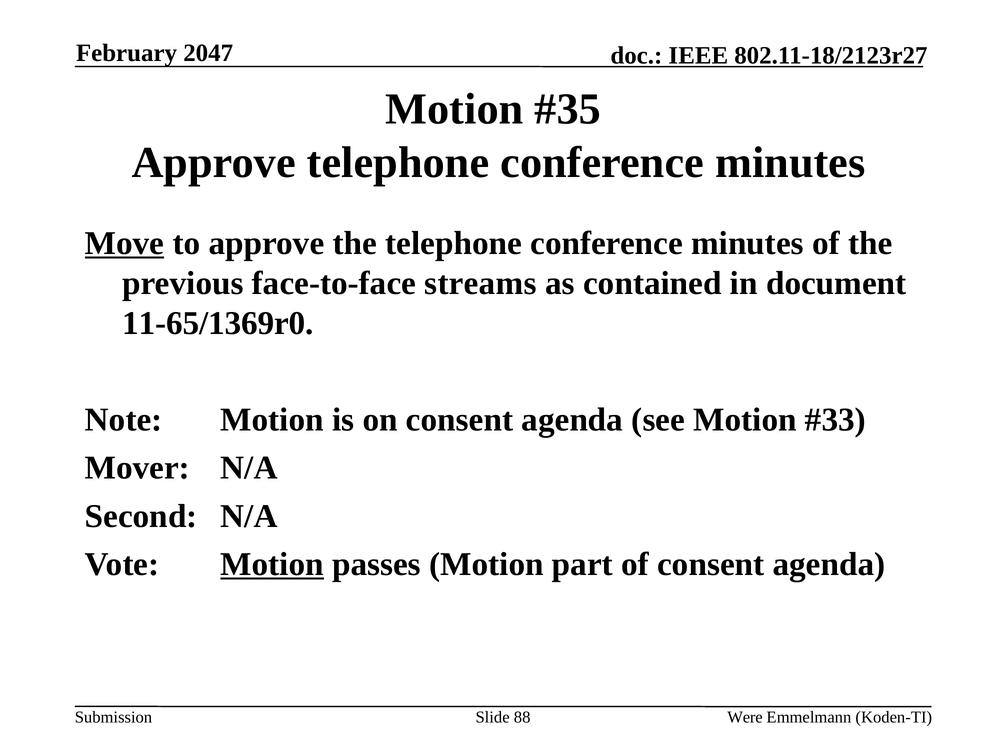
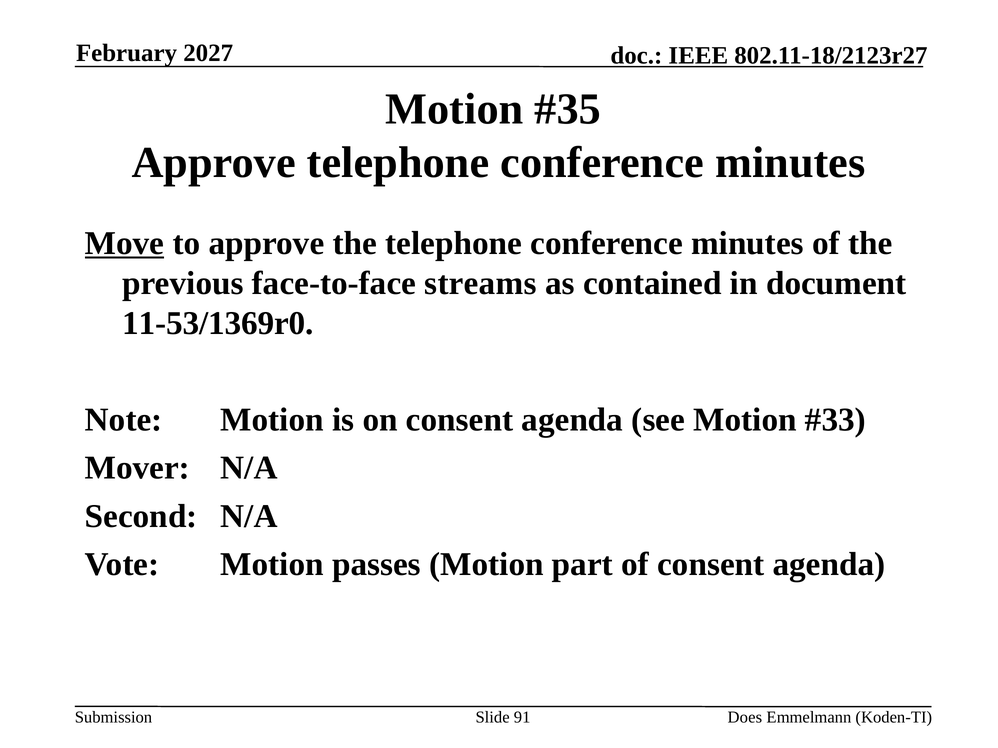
2047: 2047 -> 2027 (208, 53)
11-65/1369r0: 11-65/1369r0 -> 11-53/1369r0 (218, 323)
Motion underline: present -> none (272, 565)
88: 88 -> 91 (522, 718)
Were: Were -> Does (745, 718)
